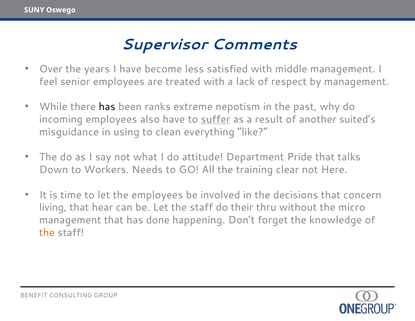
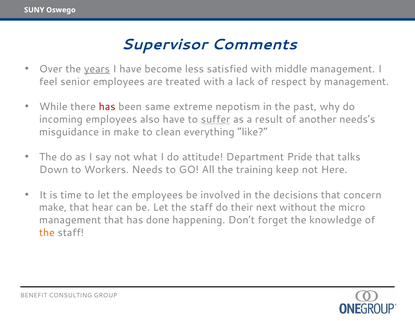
years underline: none -> present (97, 69)
has colour: black -> red (107, 107)
ranks: ranks -> same (158, 107)
suited’s: suited’s -> needs’s (357, 119)
in using: using -> make (126, 132)
clear: clear -> keep (287, 170)
living: living -> make (53, 207)
thru: thru -> next (266, 207)
